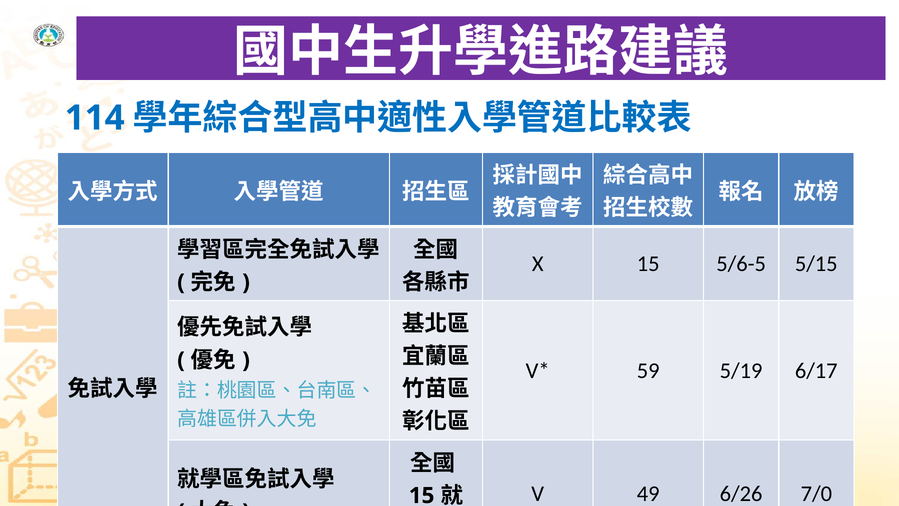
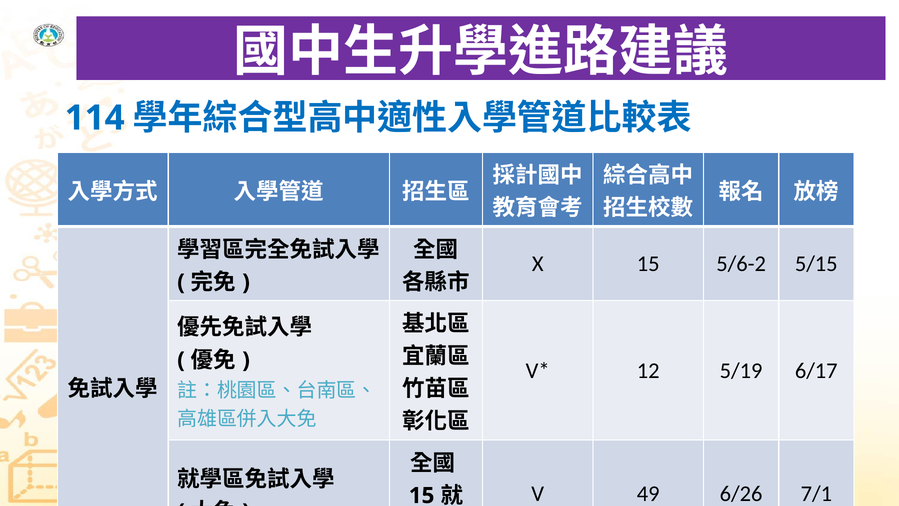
5/6-5: 5/6-5 -> 5/6-2 (741, 264)
59: 59 -> 12 (648, 370)
7/0: 7/0 -> 7/1 (816, 493)
